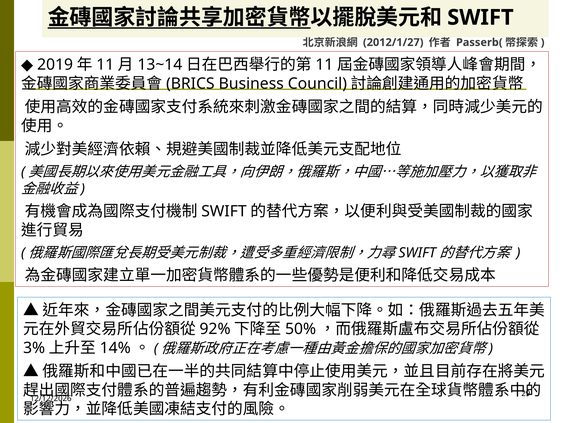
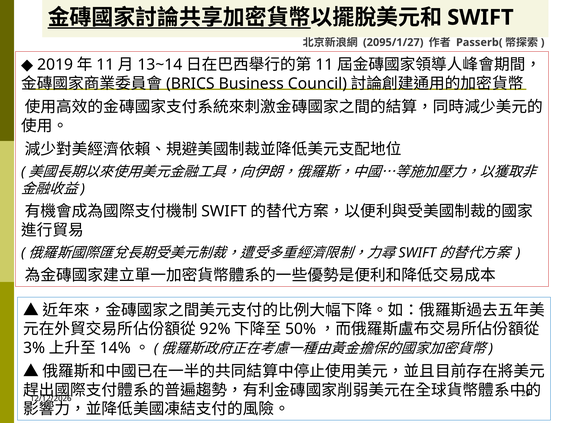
2012/1/27: 2012/1/27 -> 2095/1/27 (393, 42)
